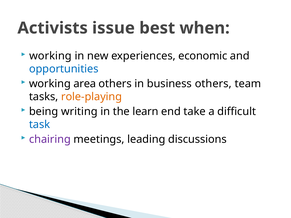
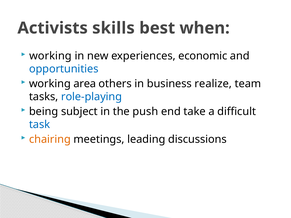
issue: issue -> skills (113, 28)
business others: others -> realize (213, 84)
role-playing colour: orange -> blue (92, 97)
writing: writing -> subject (79, 112)
learn: learn -> push (145, 112)
chairing colour: purple -> orange (50, 139)
